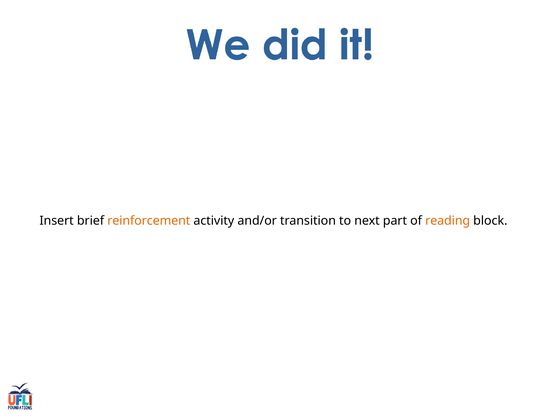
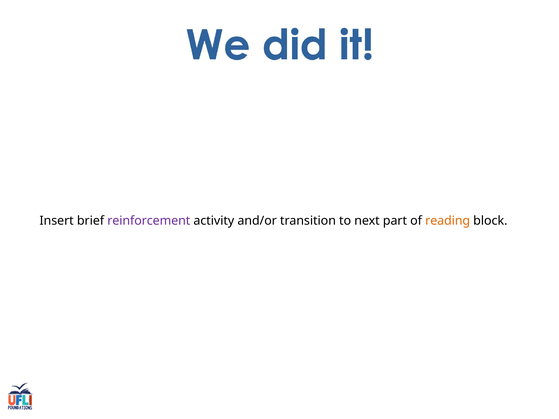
reinforcement colour: orange -> purple (149, 221)
